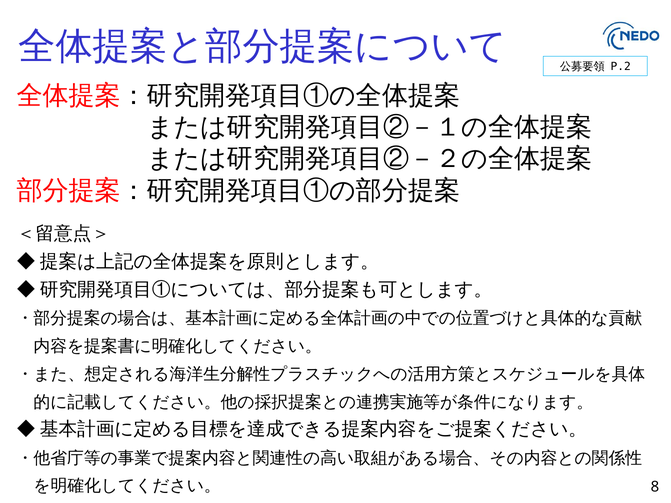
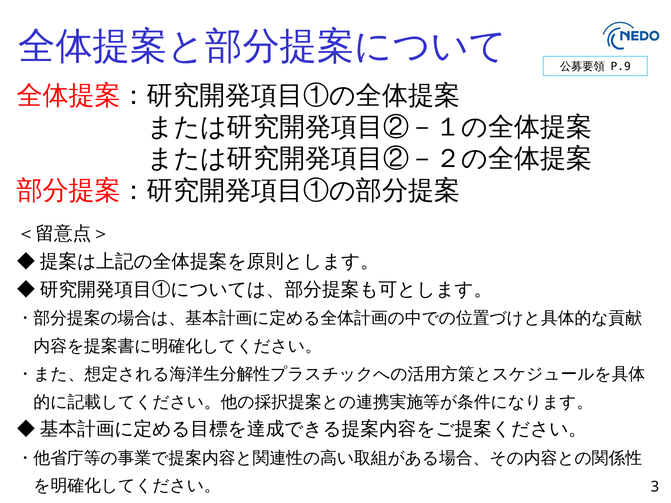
P.2: P.2 -> P.9 (621, 67)
8: 8 -> 3 (655, 487)
